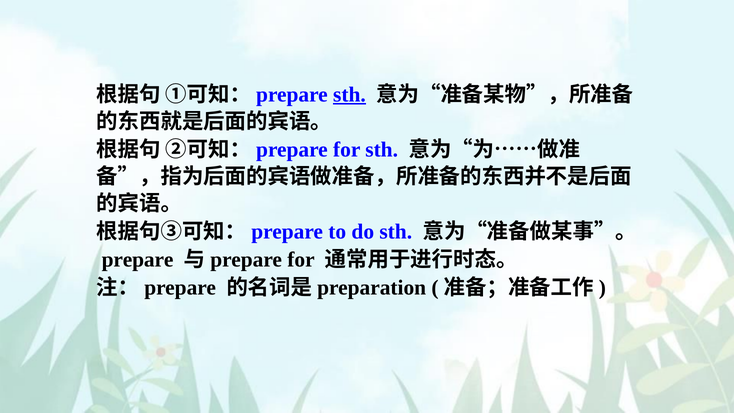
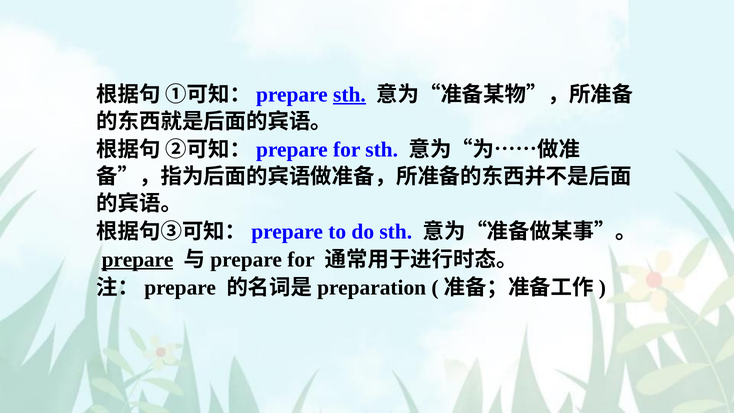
prepare underline: none -> present (137, 260)
